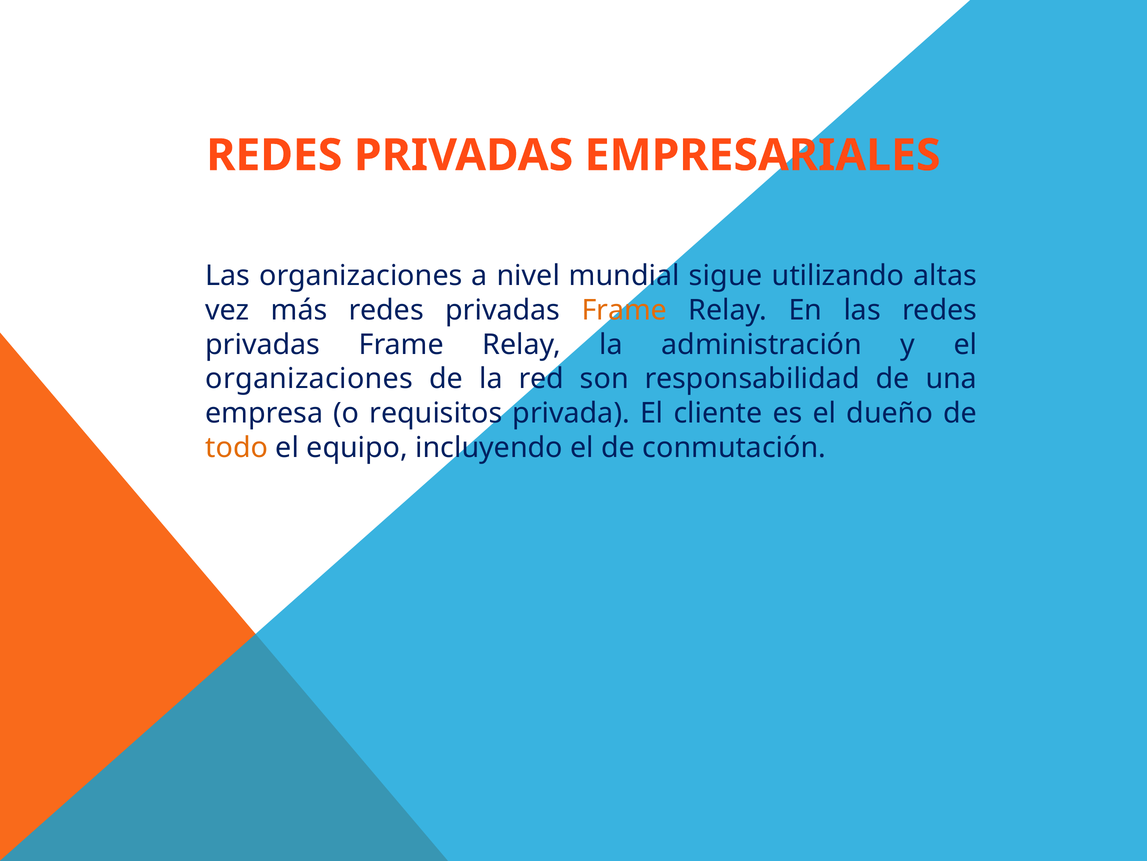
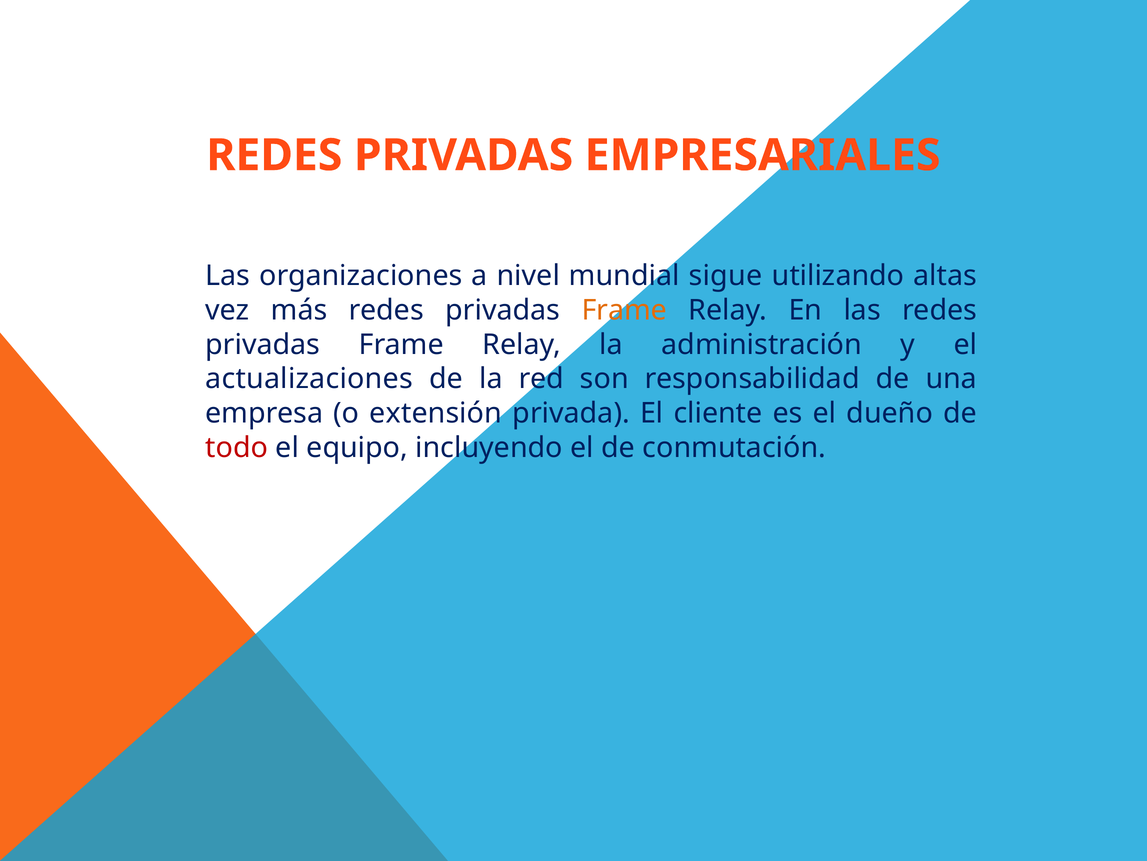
organizaciones: organizaciones -> actualizaciones (309, 379)
requisitos: requisitos -> extensión (436, 413)
todo colour: orange -> red (237, 447)
